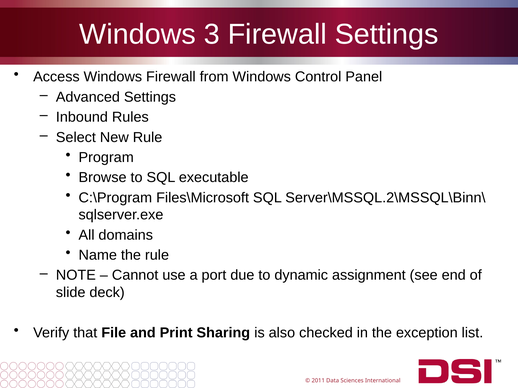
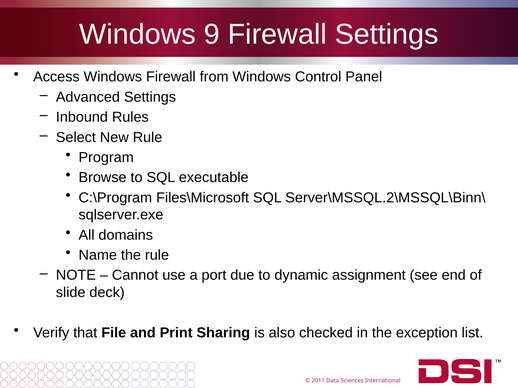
3: 3 -> 9 (212, 34)
